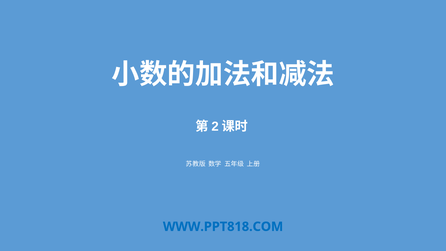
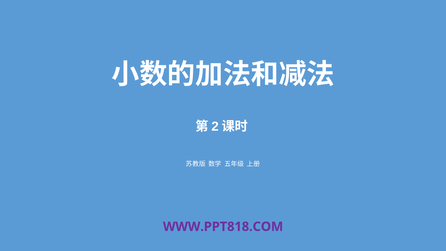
WWW.PPT818.COM colour: blue -> purple (223, 227)
